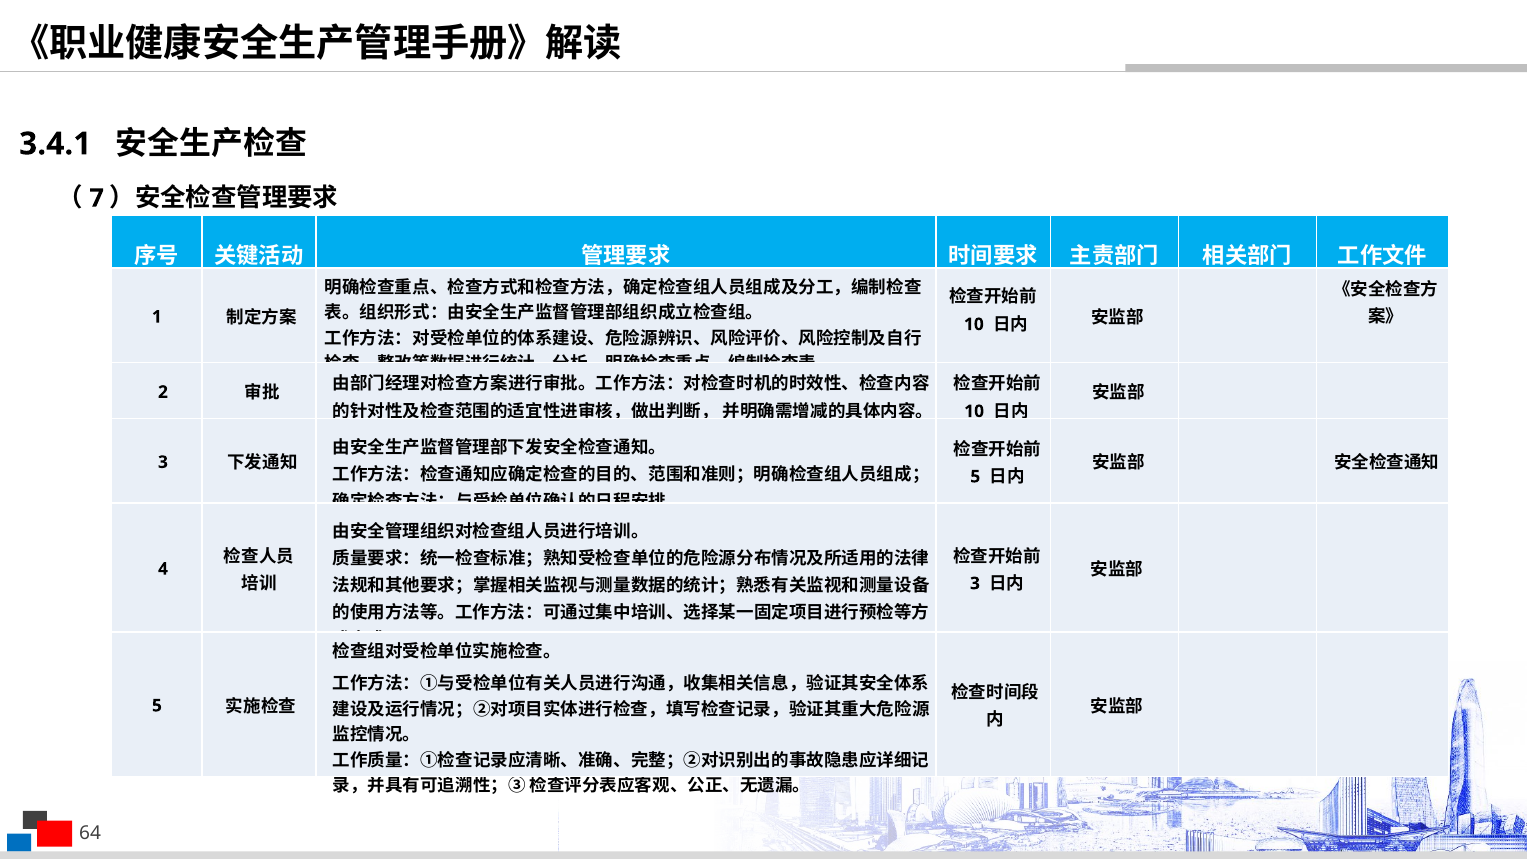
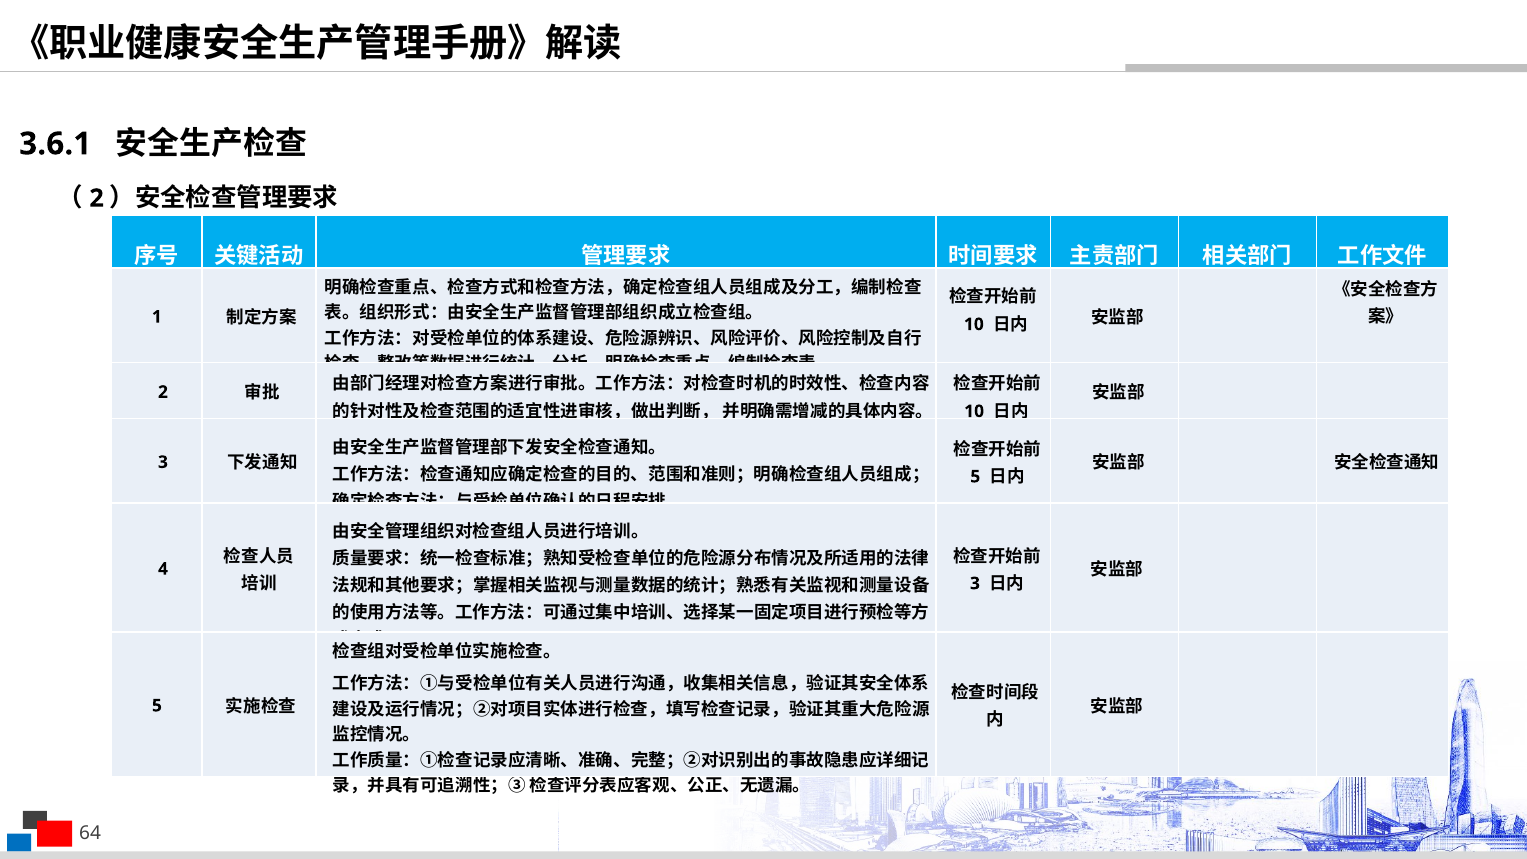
3.4.1: 3.4.1 -> 3.6.1 (55, 144)
7: 7 -> 2 (97, 198)
